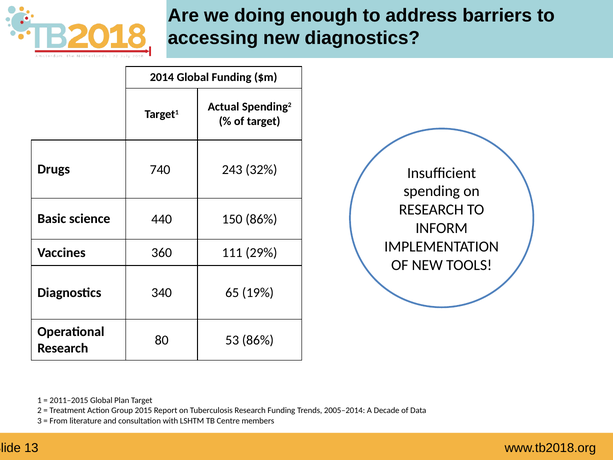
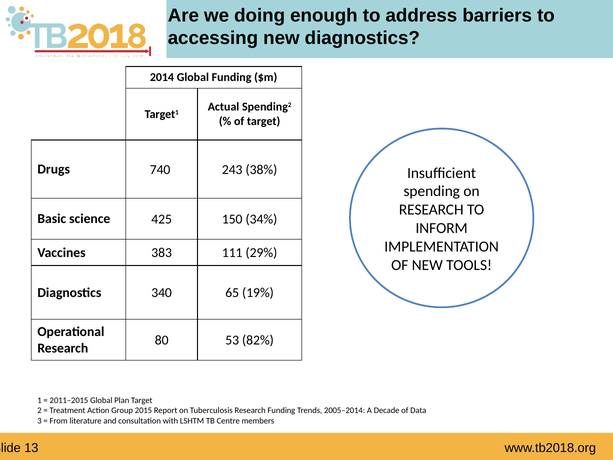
32%: 32% -> 38% (261, 170)
440: 440 -> 425 (162, 219)
150 86%: 86% -> 34% (261, 219)
360: 360 -> 383 (162, 253)
53 86%: 86% -> 82% (258, 340)
